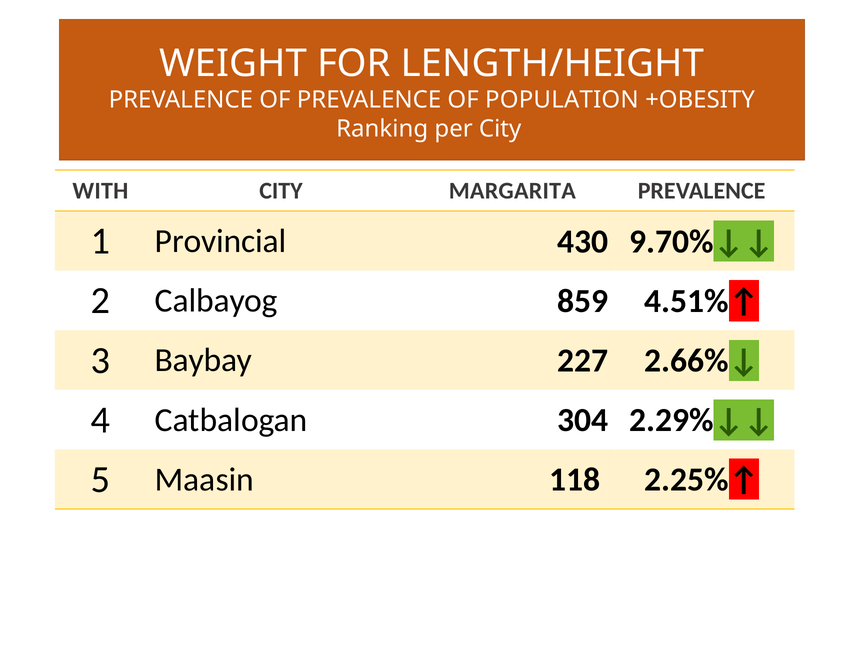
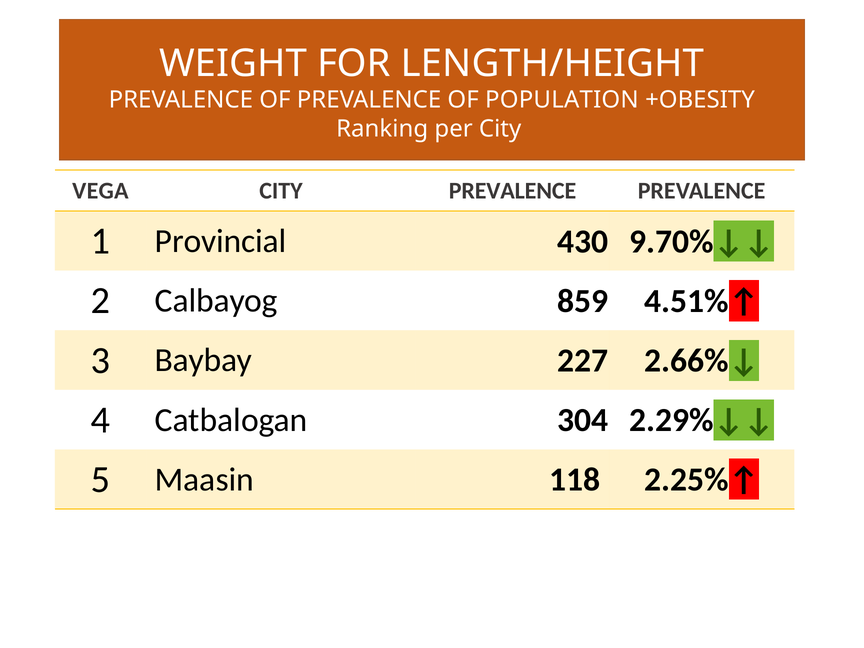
WITH: WITH -> VEGA (100, 191)
CITY MARGARITA: MARGARITA -> PREVALENCE (512, 191)
